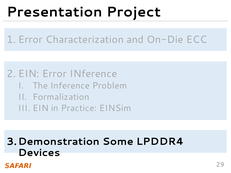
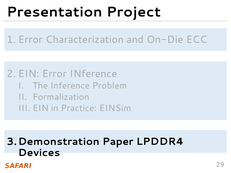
Some: Some -> Paper (118, 142)
